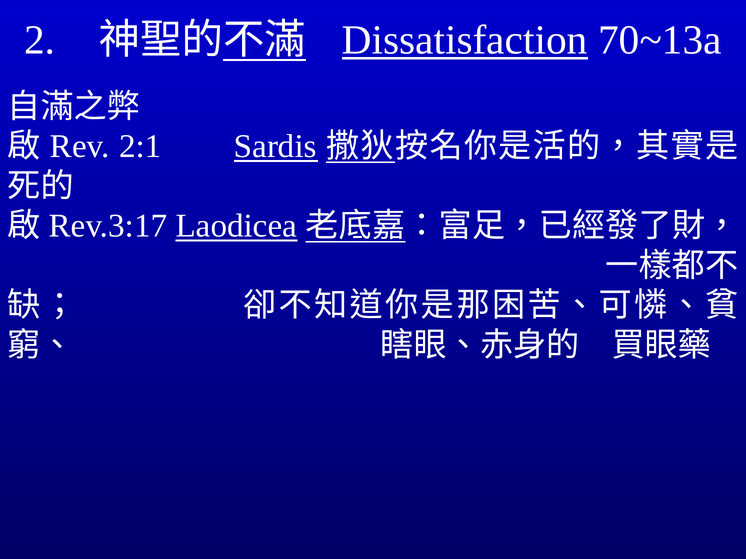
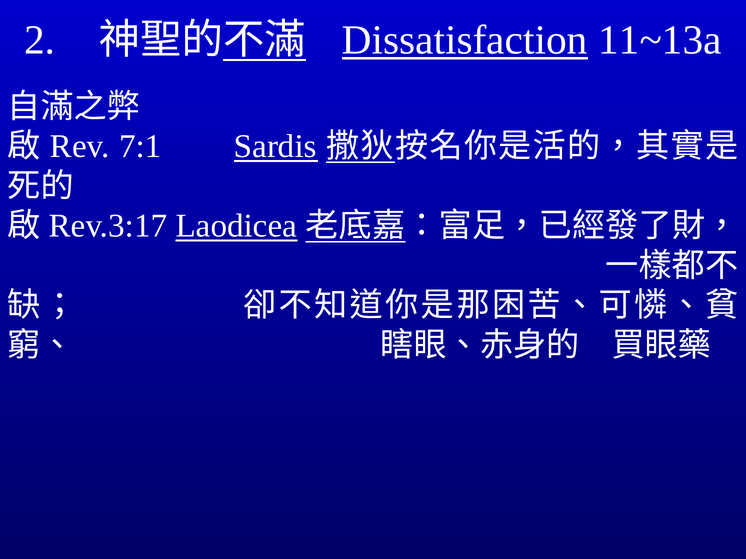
70~13a: 70~13a -> 11~13a (660, 40)
2:1: 2:1 -> 7:1 (140, 147)
